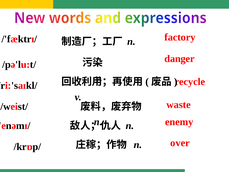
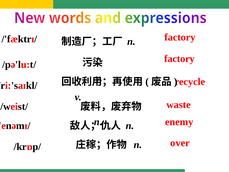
danger: danger -> factory (180, 59)
